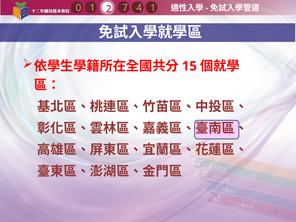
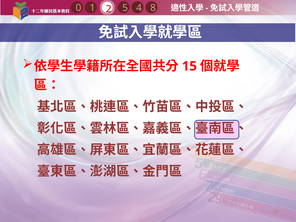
4 1: 1 -> 8 (153, 8)
7: 7 -> 5 (125, 8)
